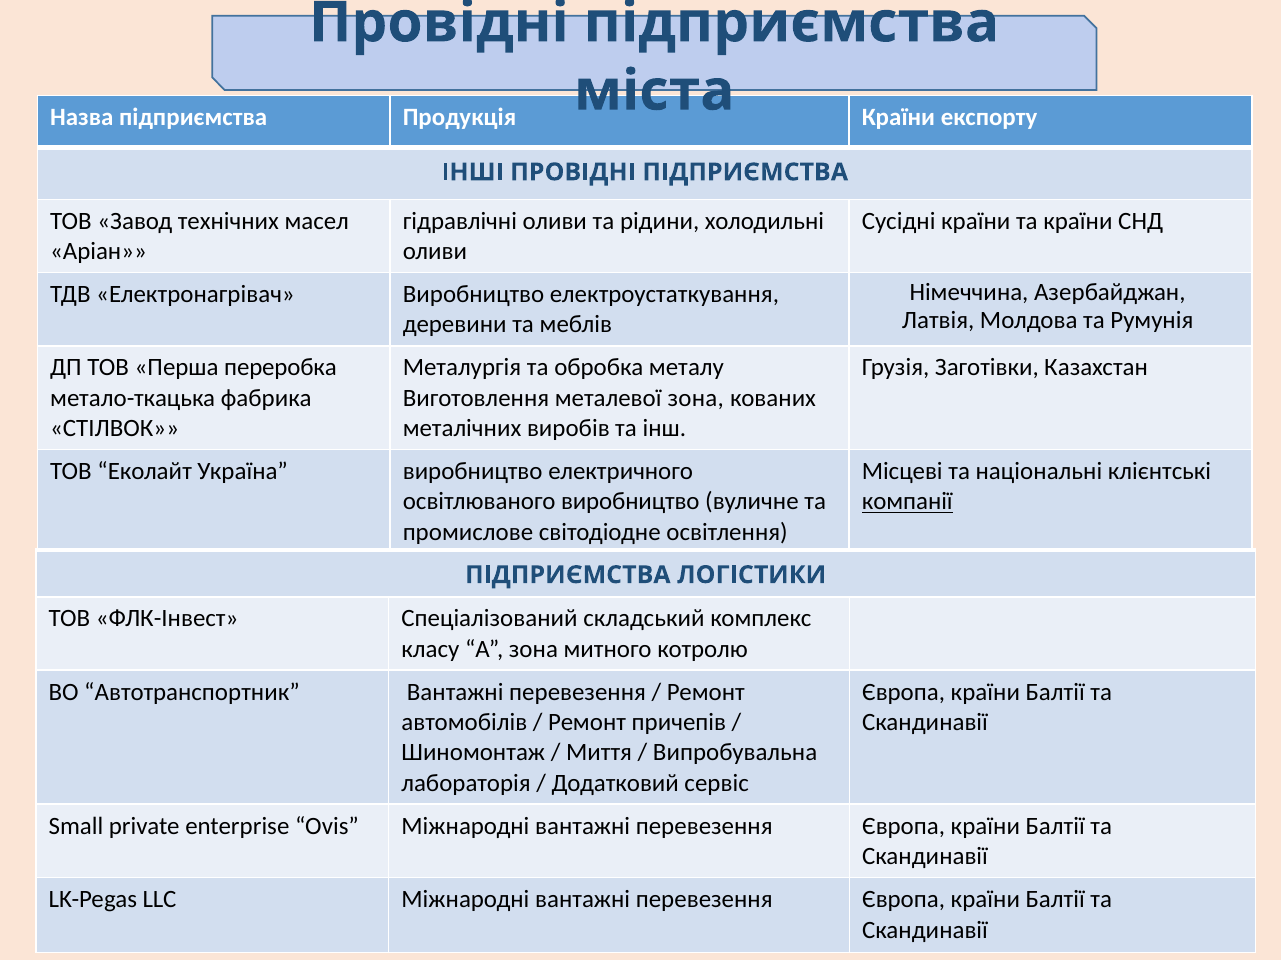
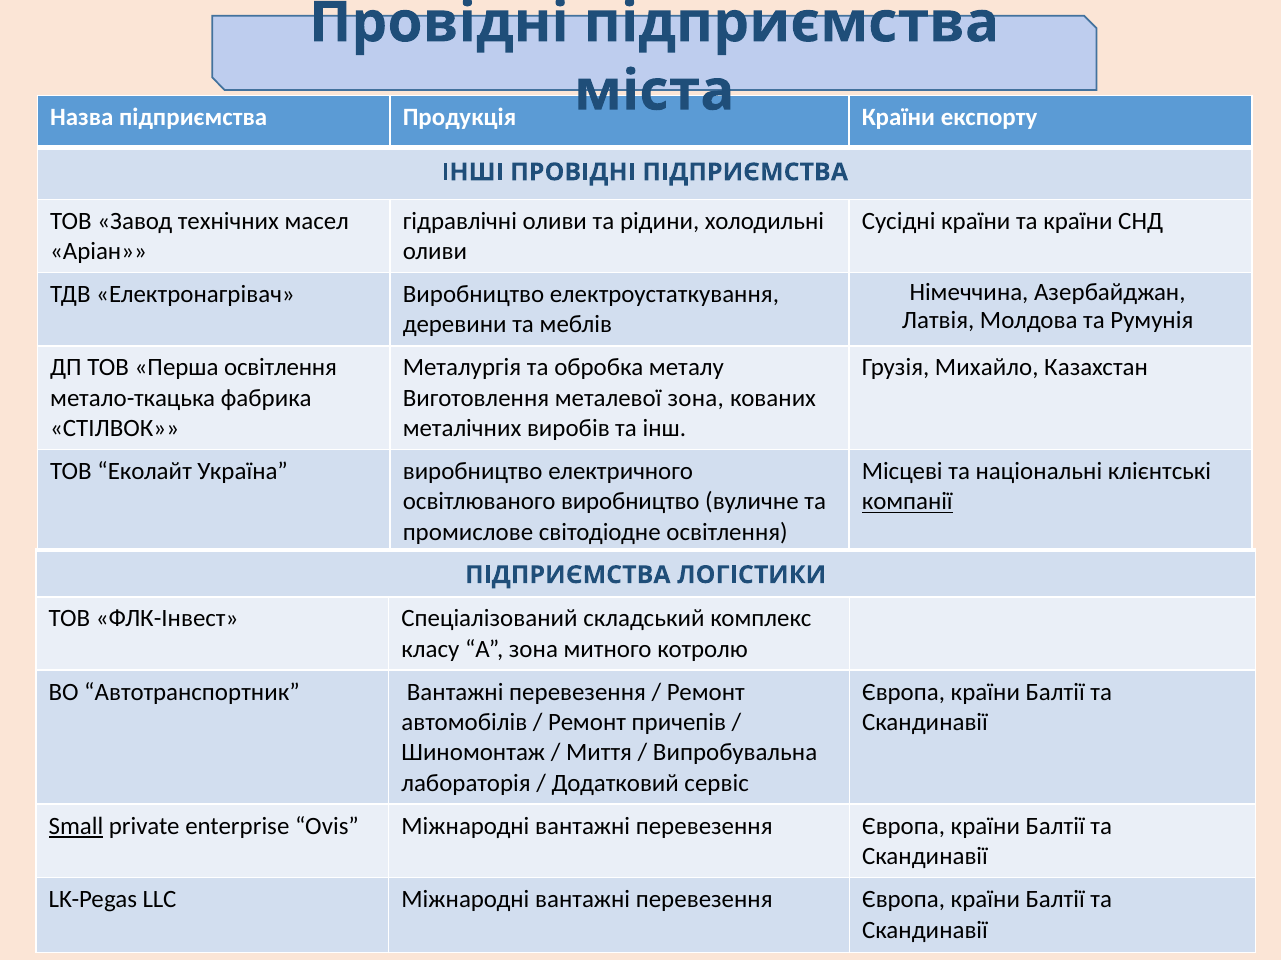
Перша переробка: переробка -> освітлення (281, 368)
Заготівки: Заготівки -> Михайло (987, 368)
Small underline: none -> present (76, 827)
